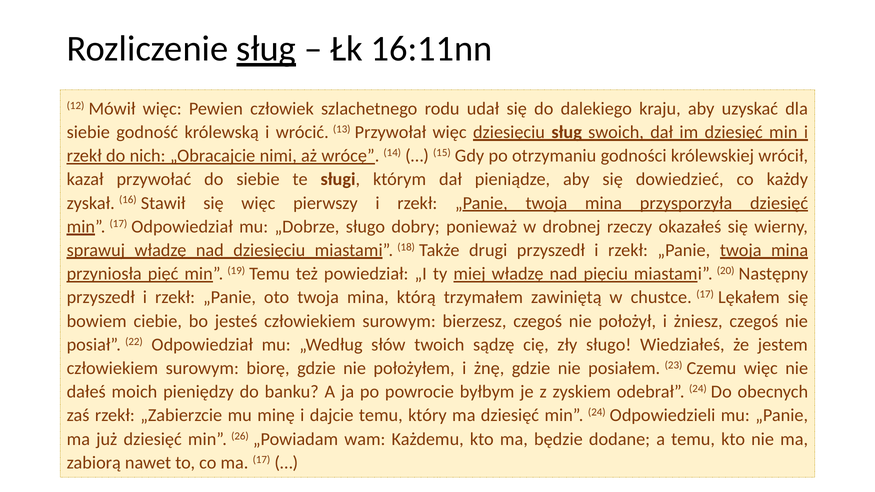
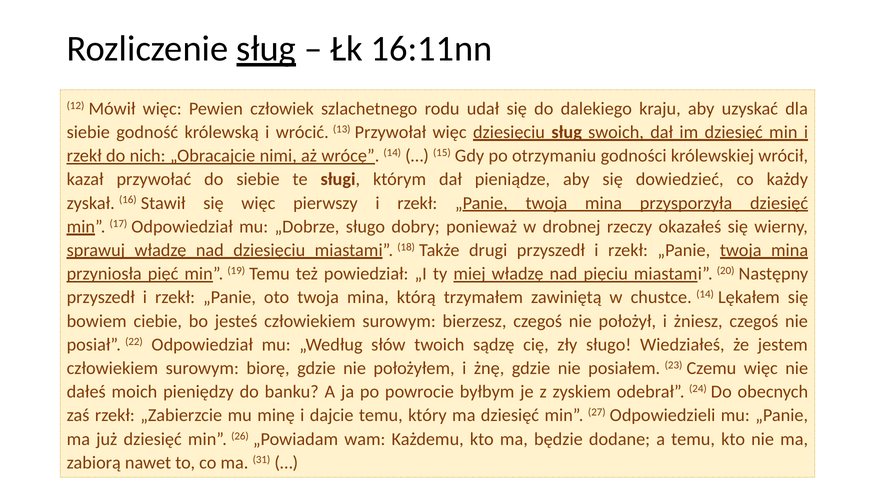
chustce 17: 17 -> 14 (705, 294)
min 24: 24 -> 27 (597, 412)
ma 17: 17 -> 31 (261, 460)
